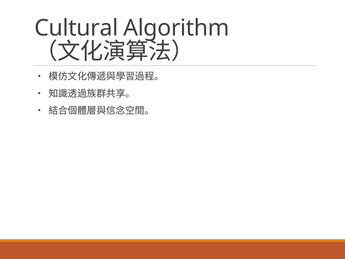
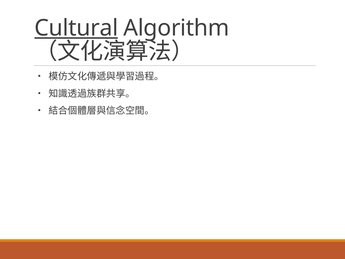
Cultural underline: none -> present (76, 28)
